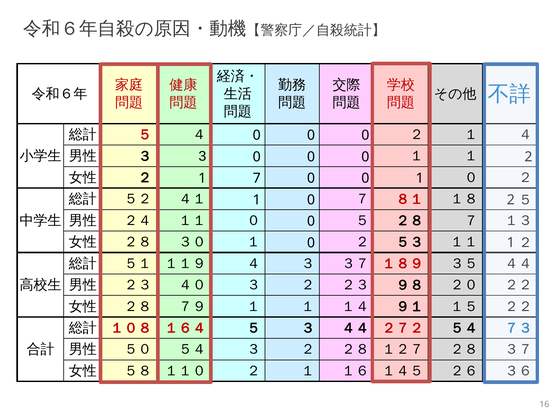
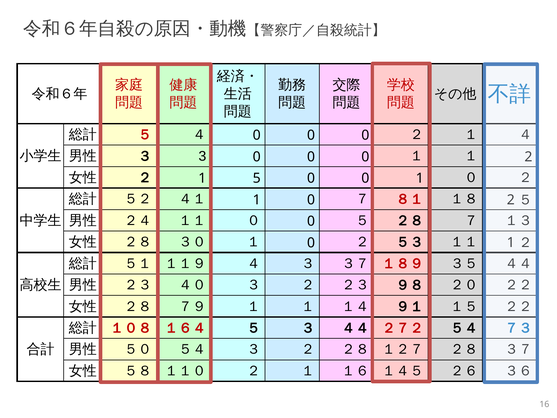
7: 7 -> 5 (257, 178)
